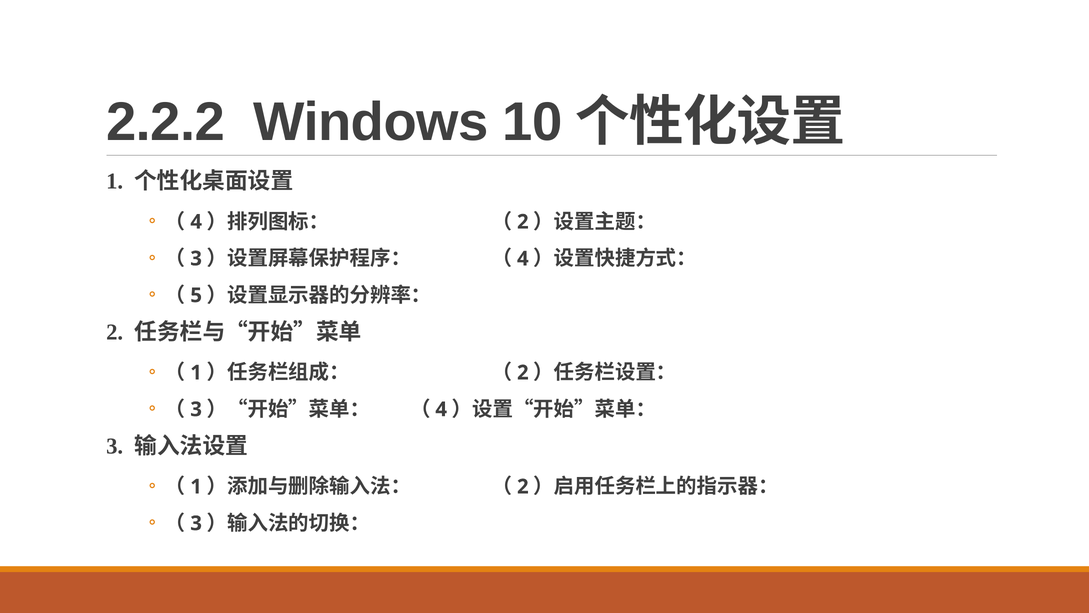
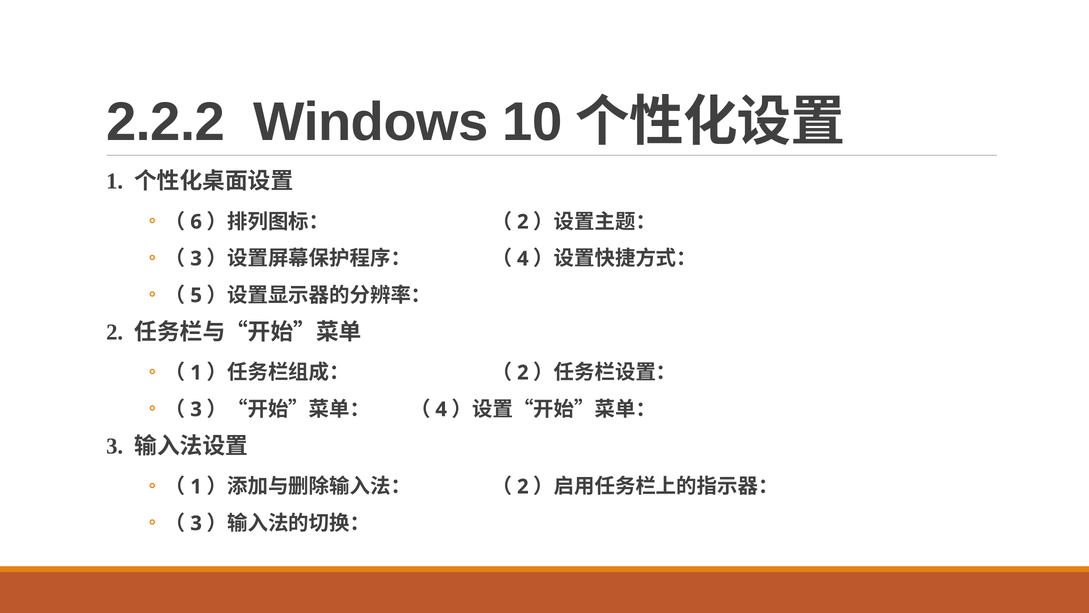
4: 4 -> 6 (196, 222)
